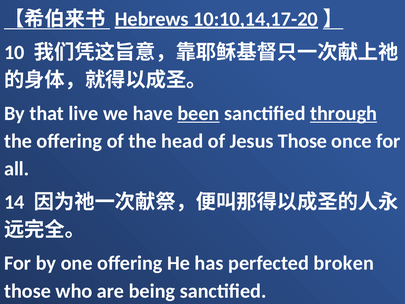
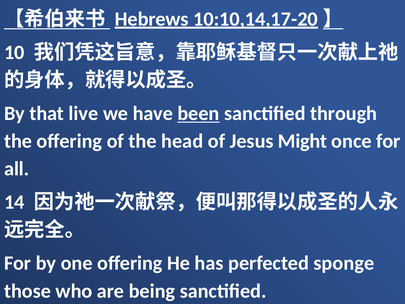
through underline: present -> none (344, 113)
Jesus Those: Those -> Might (303, 141)
broken: broken -> sponge (344, 263)
